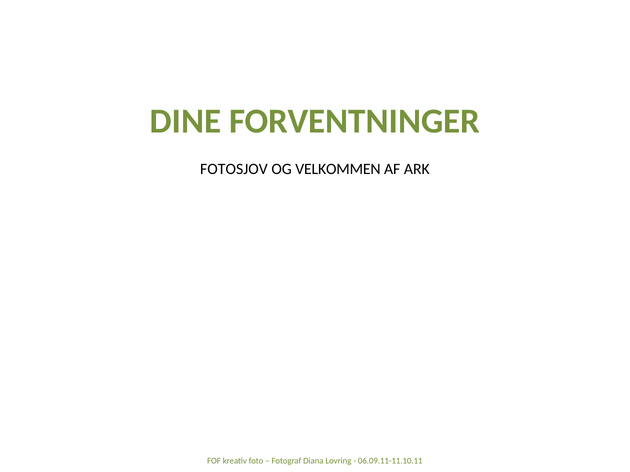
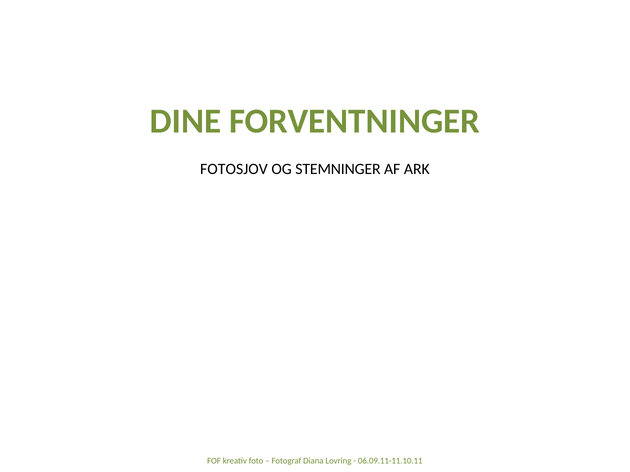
VELKOMMEN: VELKOMMEN -> STEMNINGER (338, 169)
